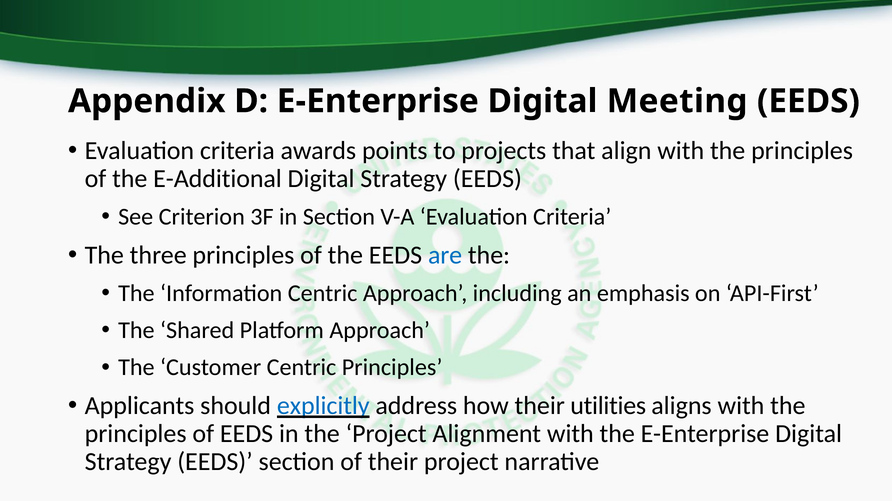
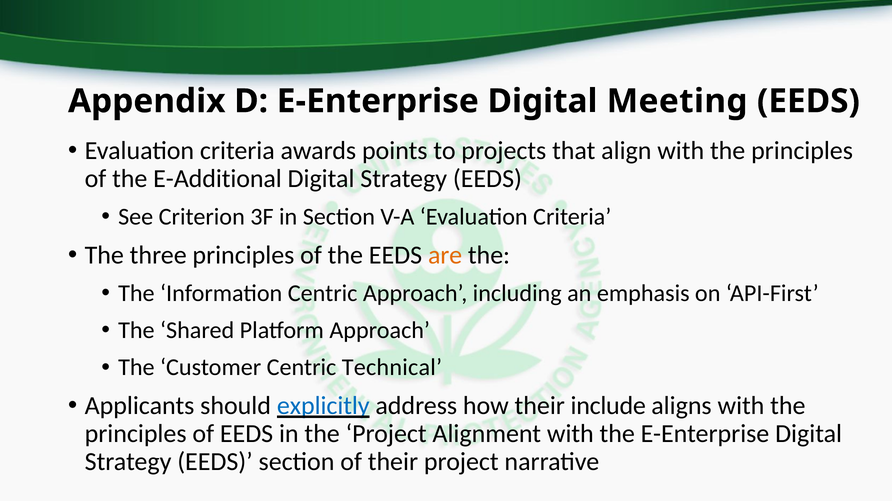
are colour: blue -> orange (445, 255)
Centric Principles: Principles -> Technical (392, 368)
utilities: utilities -> include (608, 406)
